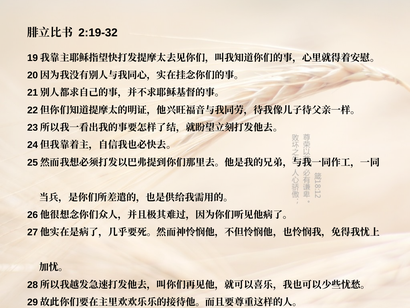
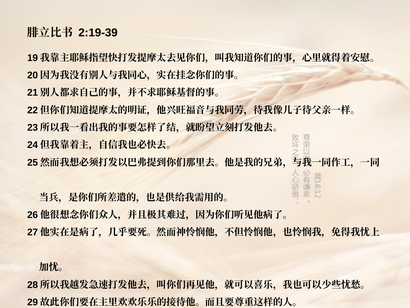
2:19-32: 2:19-32 -> 2:19-39 (98, 33)
